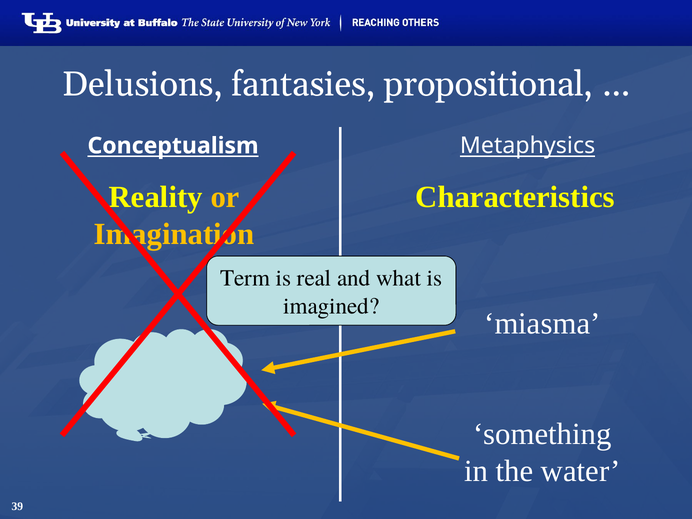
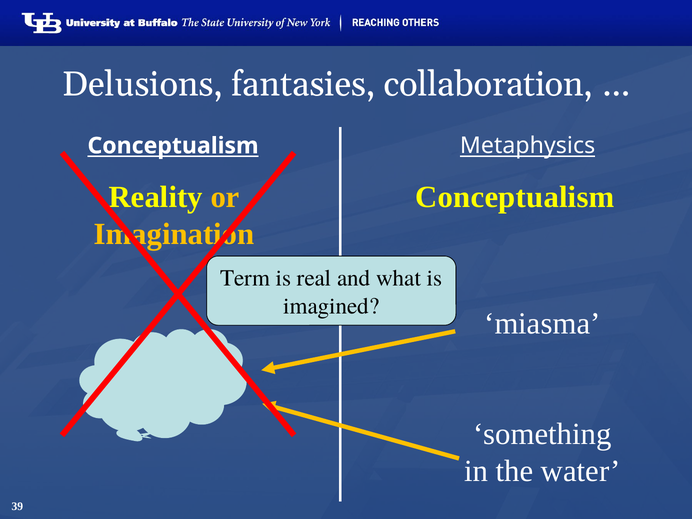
propositional: propositional -> collaboration (488, 84)
Characteristics: Characteristics -> Conceptualism (515, 197)
